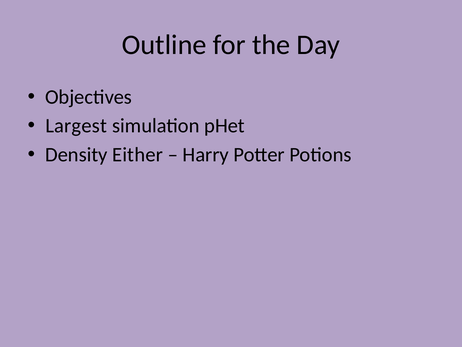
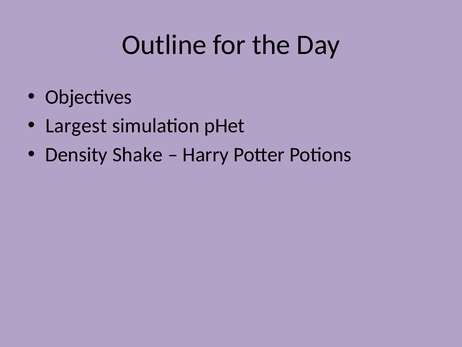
Either: Either -> Shake (138, 154)
